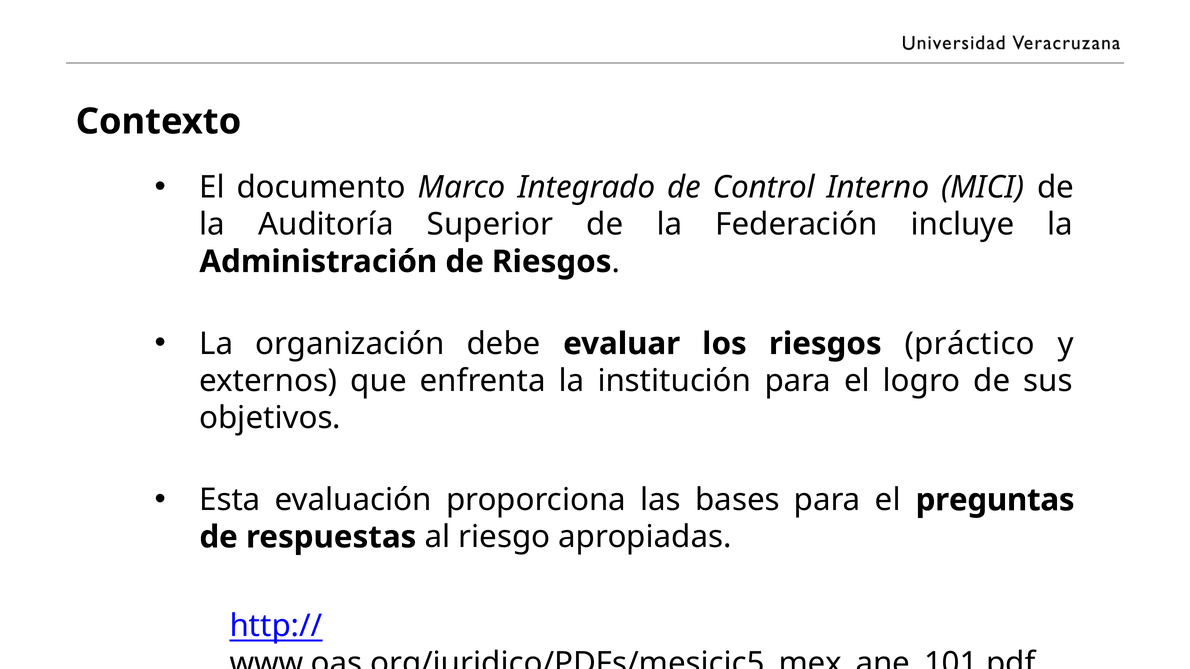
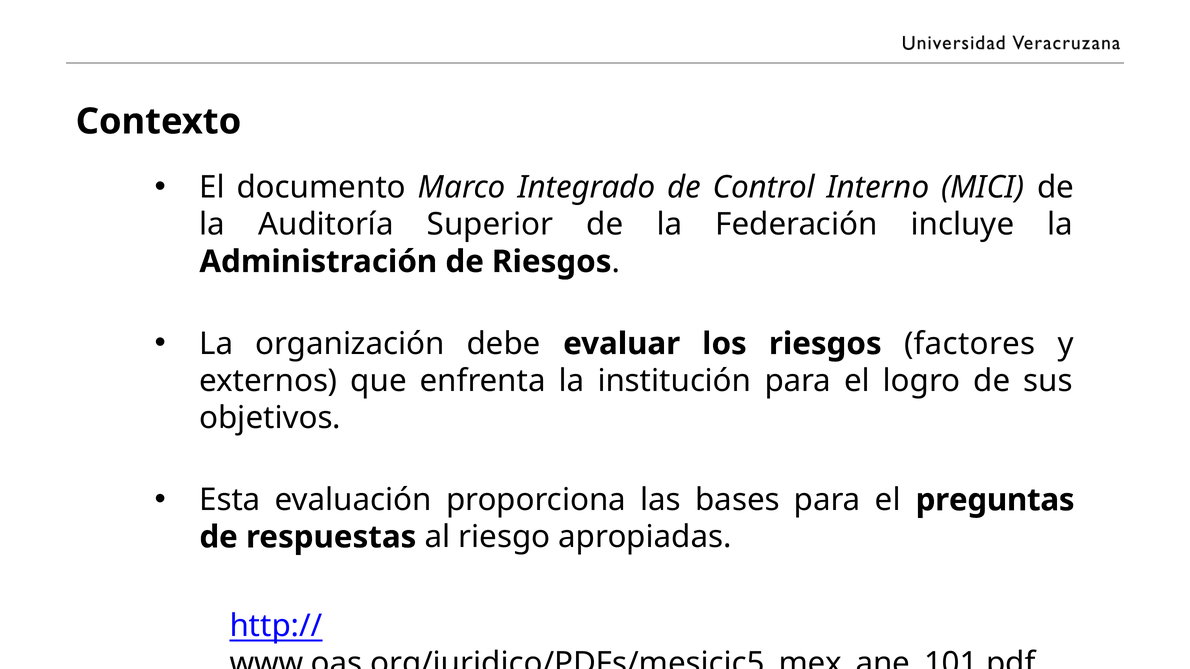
práctico: práctico -> factores (970, 344)
